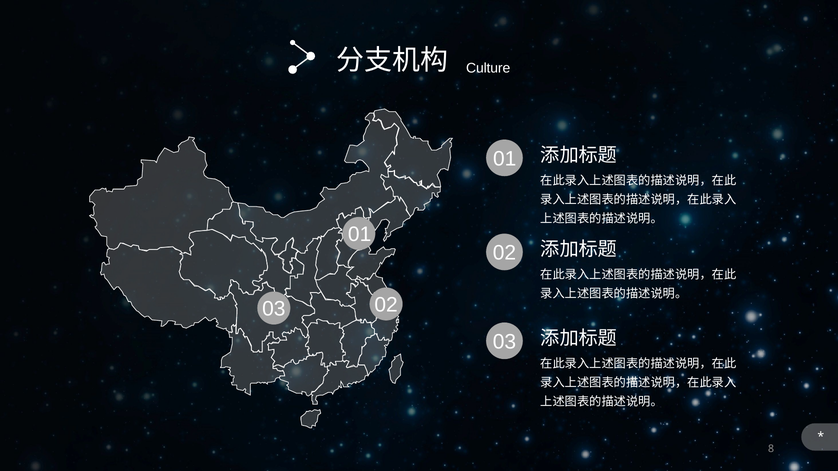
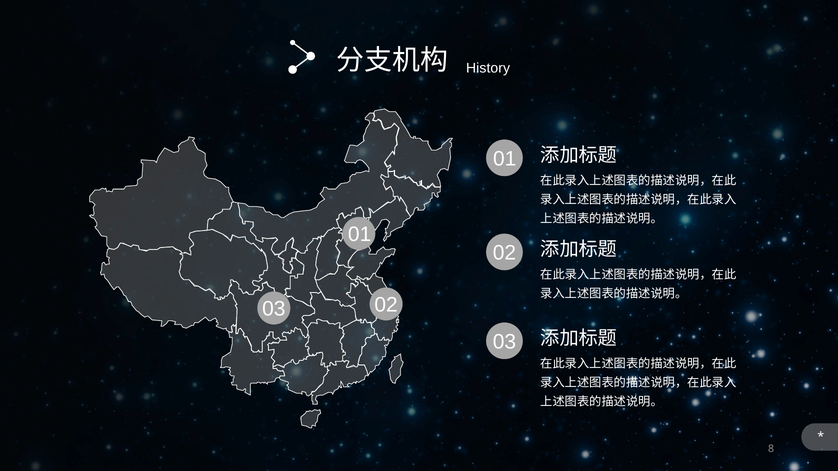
Culture: Culture -> History (488, 68)
